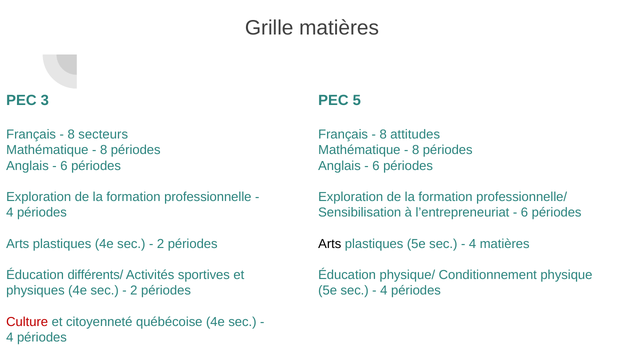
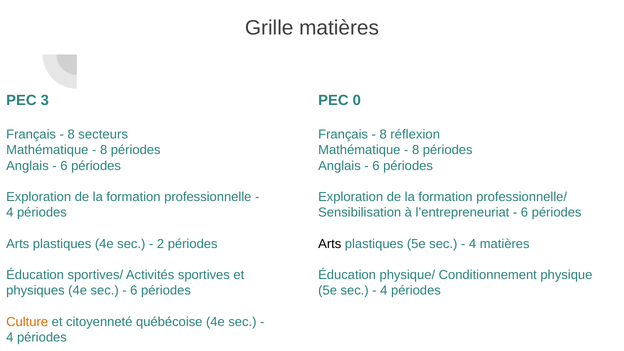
5: 5 -> 0 (357, 100)
attitudes: attitudes -> réflexion (415, 135)
différents/: différents/ -> sportives/ (95, 275)
2: 2 -> 6 (134, 291)
Culture colour: red -> orange (27, 322)
